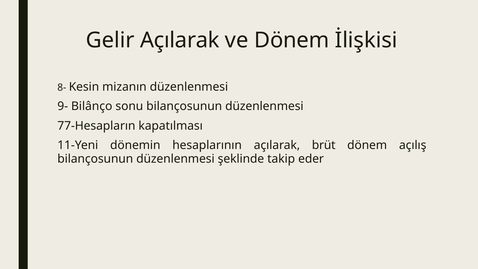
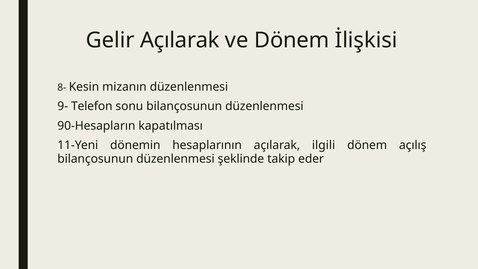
Bilânço: Bilânço -> Telefon (92, 106)
77-Hesapların: 77-Hesapların -> 90-Hesapların (96, 126)
brüt: brüt -> ilgili (324, 145)
